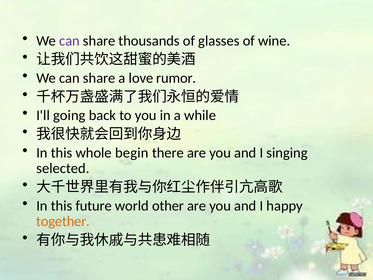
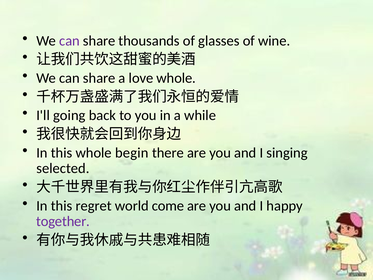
love rumor: rumor -> whole (176, 78)
future: future -> regret (94, 206)
other: other -> come (168, 206)
together colour: orange -> purple (63, 221)
